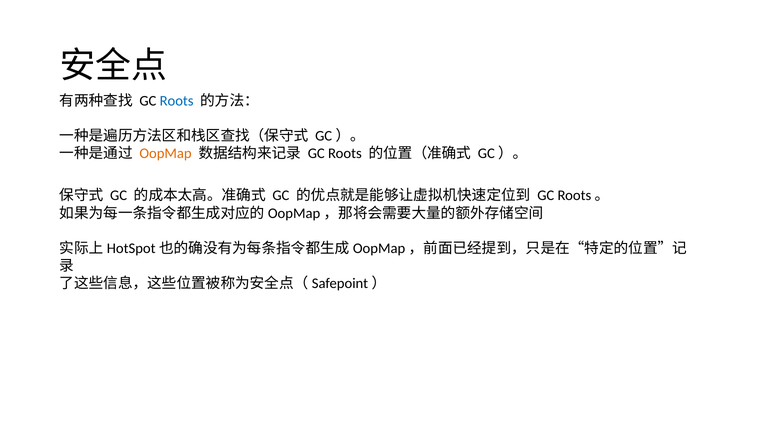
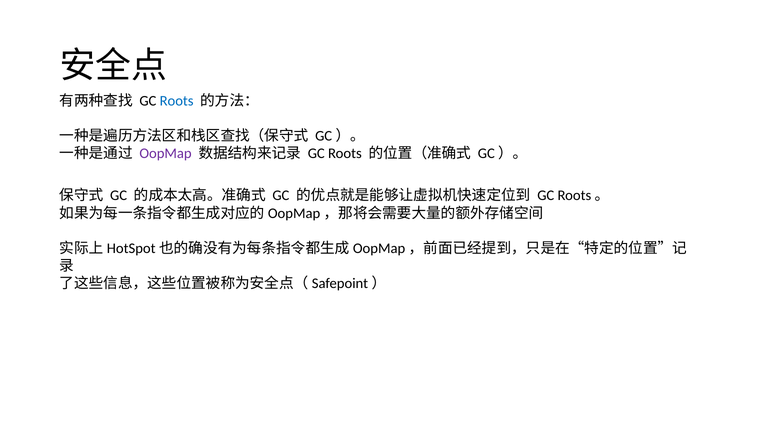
OopMap colour: orange -> purple (166, 153)
